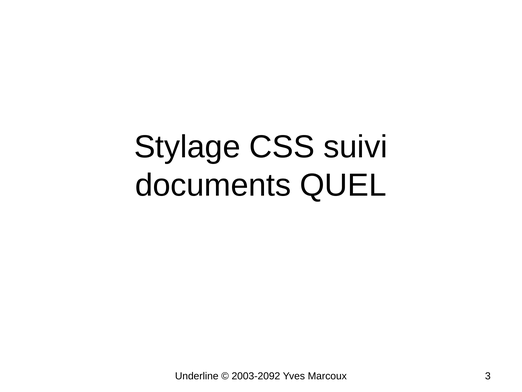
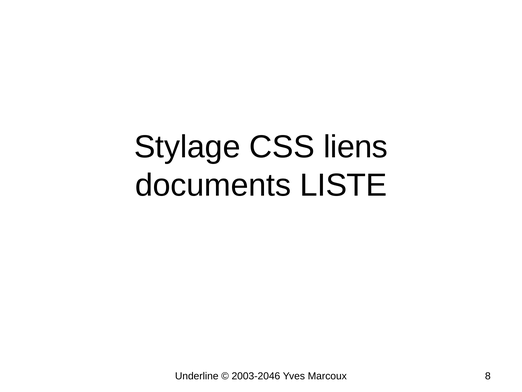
suivi: suivi -> liens (356, 147)
QUEL: QUEL -> LISTE (343, 185)
2003-2092: 2003-2092 -> 2003-2046 (256, 376)
3: 3 -> 8 (488, 376)
